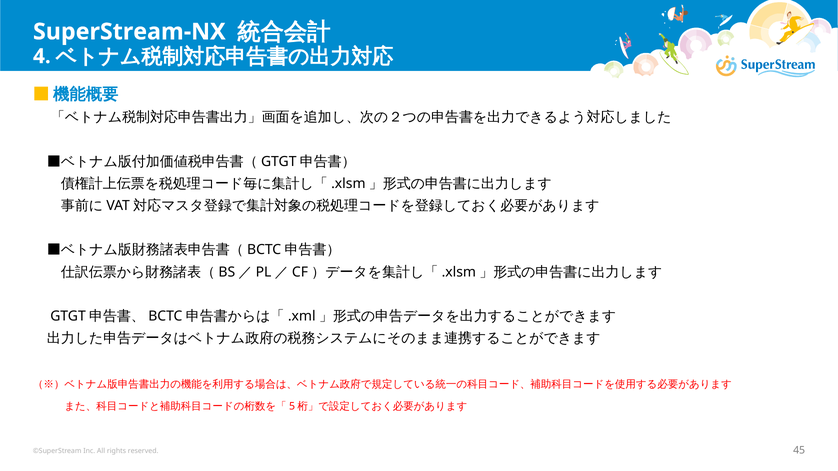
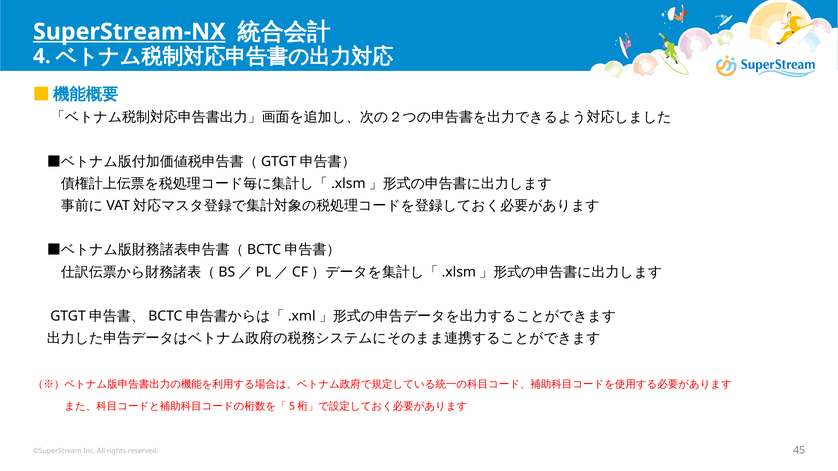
SuperStream-NX underline: none -> present (129, 32)
